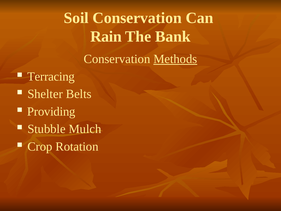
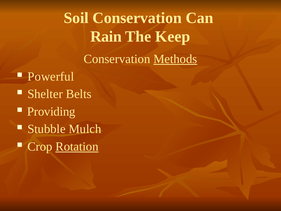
Bank: Bank -> Keep (173, 37)
Terracing: Terracing -> Powerful (51, 76)
Rotation underline: none -> present (77, 146)
